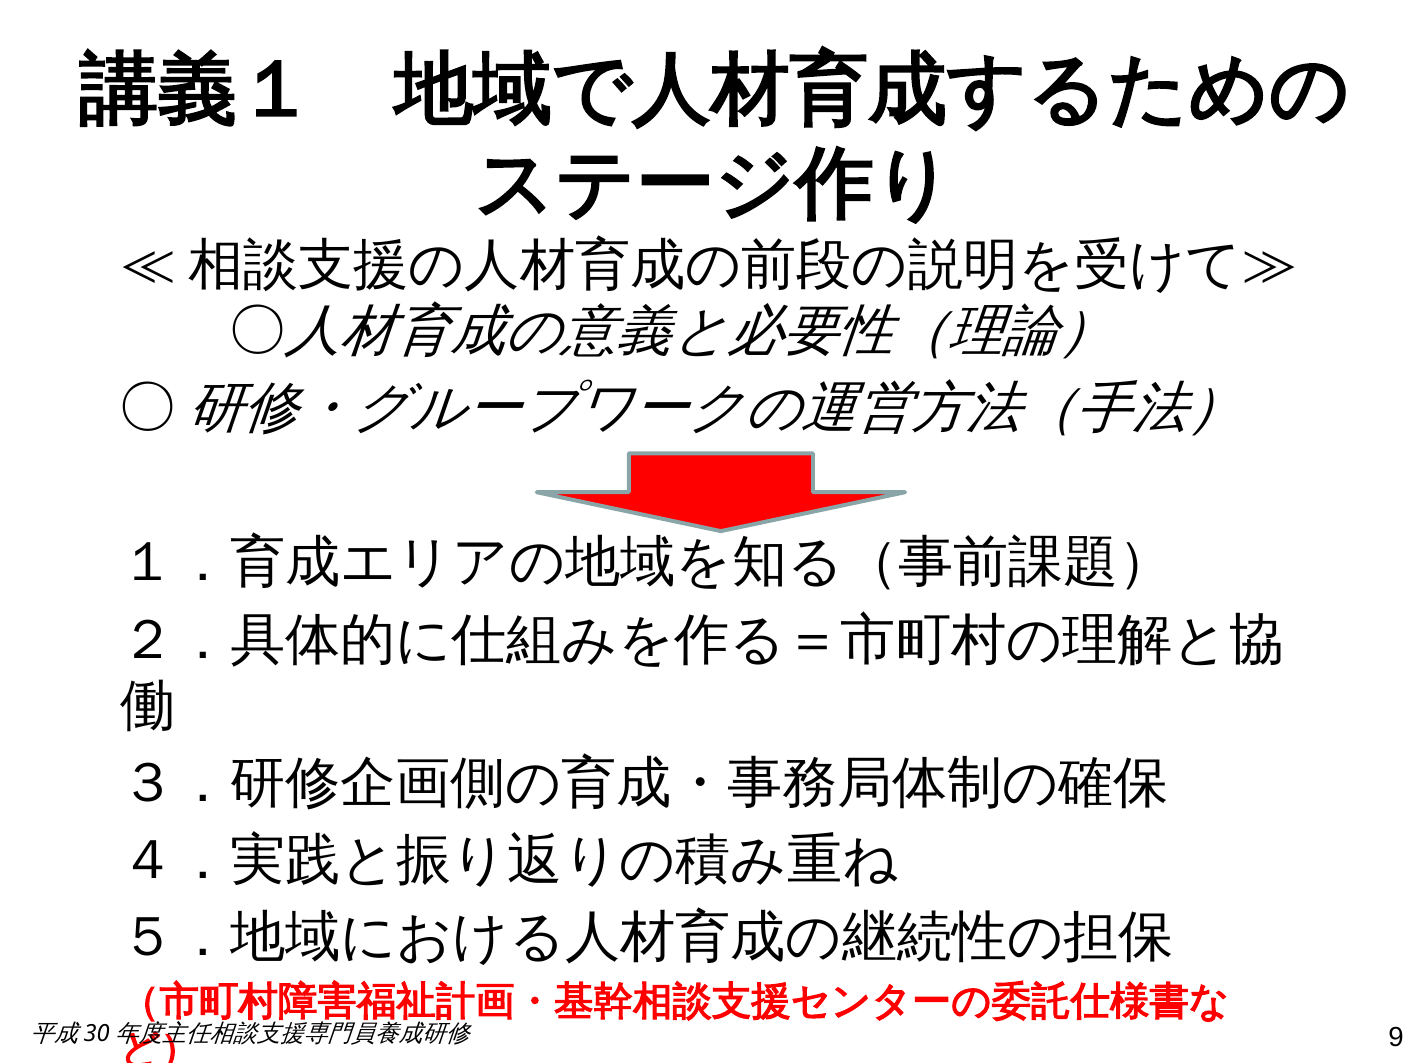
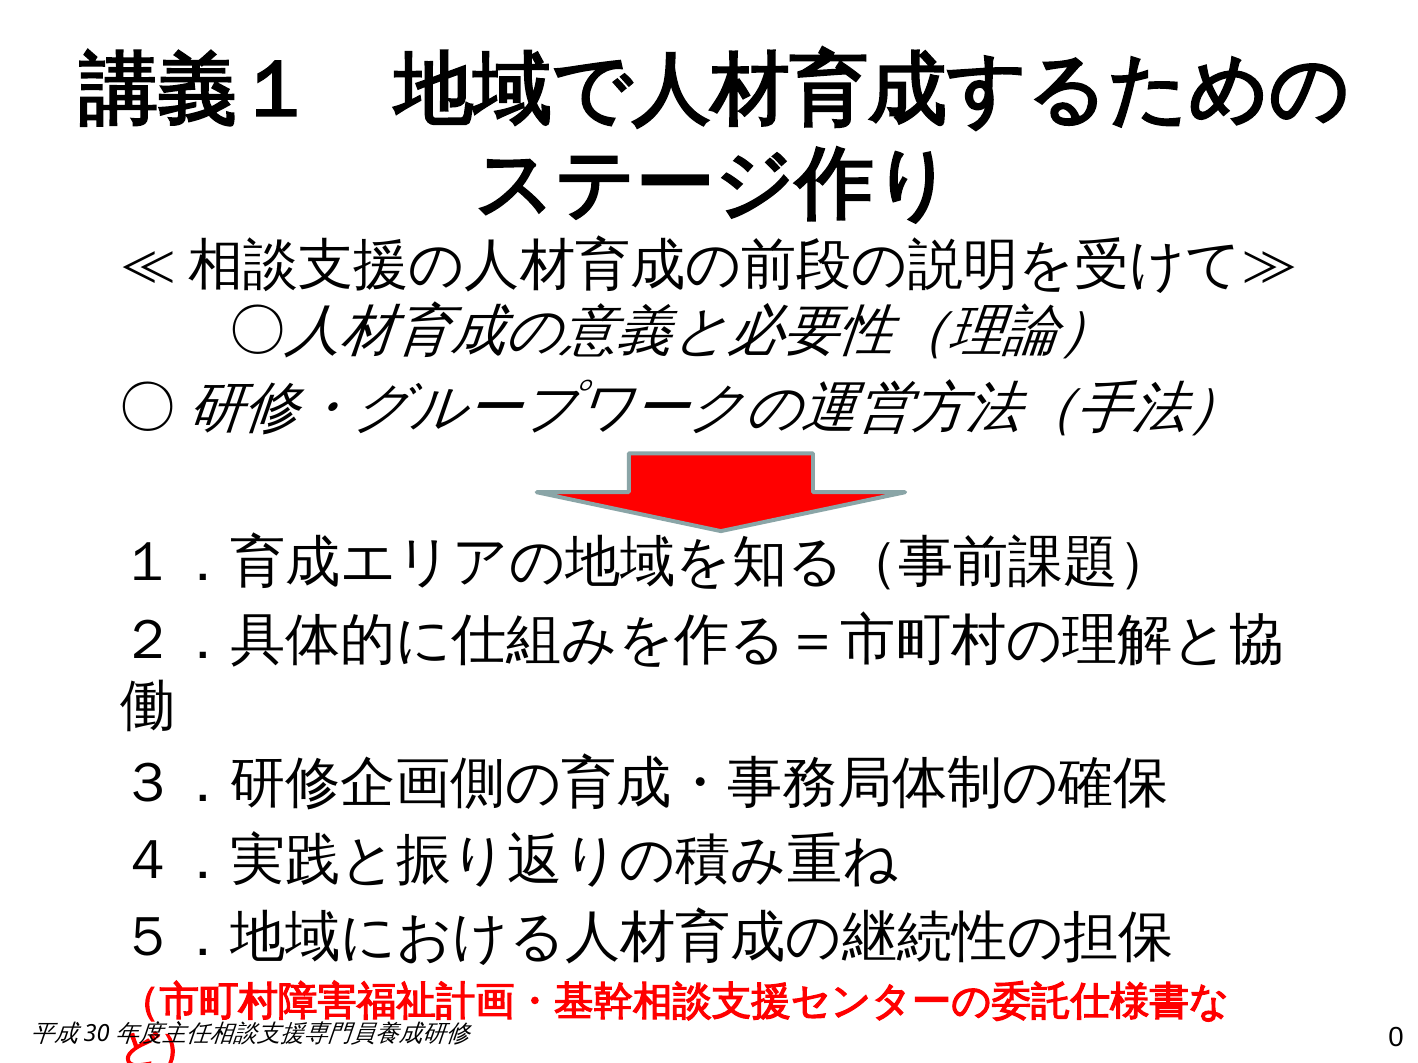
9: 9 -> 0 (1396, 1037)
